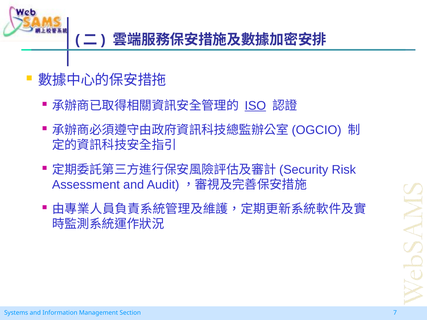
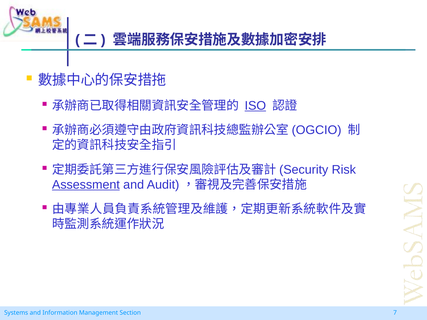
Assessment underline: none -> present (86, 185)
